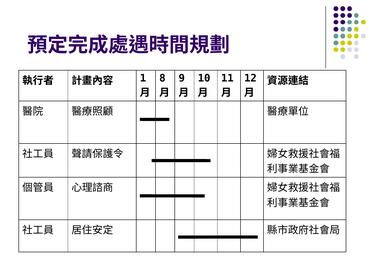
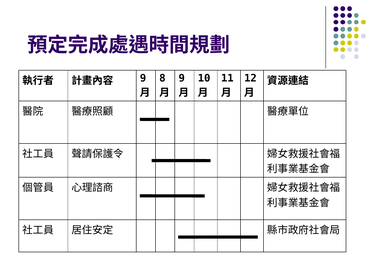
1: 1 -> 9 (143, 78)
